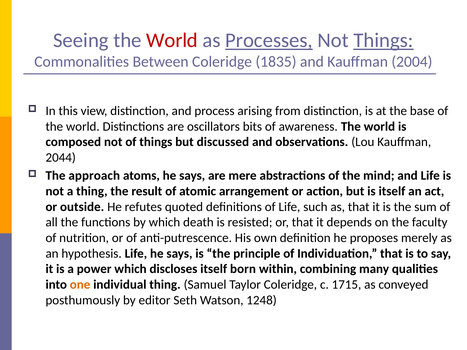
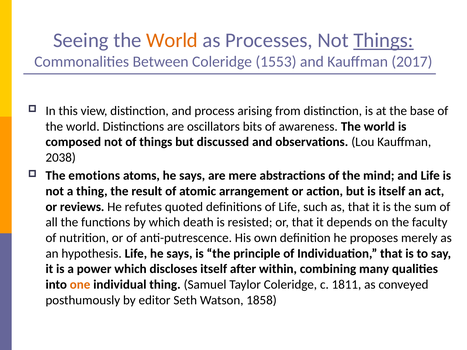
World colour: red -> orange (172, 40)
Processes underline: present -> none (269, 40)
1835: 1835 -> 1553 (276, 62)
2004: 2004 -> 2017 (412, 62)
2044: 2044 -> 2038 (61, 158)
approach: approach -> emotions (94, 176)
outside: outside -> reviews (82, 207)
born: born -> after (243, 269)
1715: 1715 -> 1811 (346, 285)
1248: 1248 -> 1858 (262, 300)
